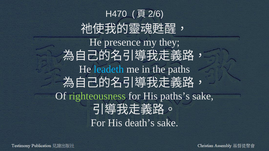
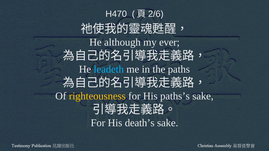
presence: presence -> although (122, 42)
they: they -> ever (169, 42)
righteousness colour: light green -> yellow (97, 96)
